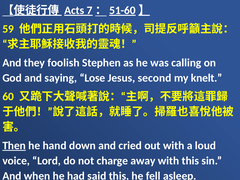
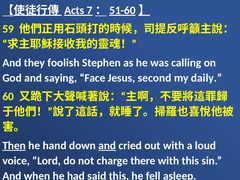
Lose: Lose -> Face (92, 78)
knelt: knelt -> daily (206, 78)
and underline: none -> present (107, 146)
away: away -> there (143, 161)
